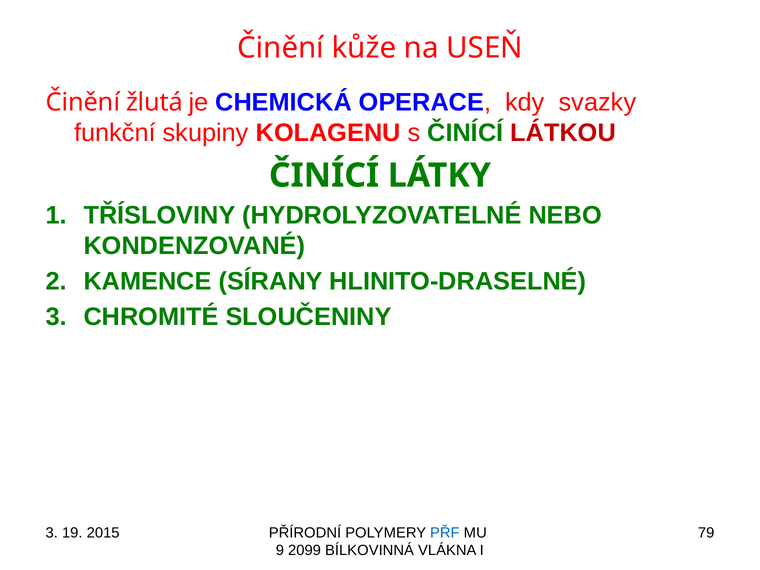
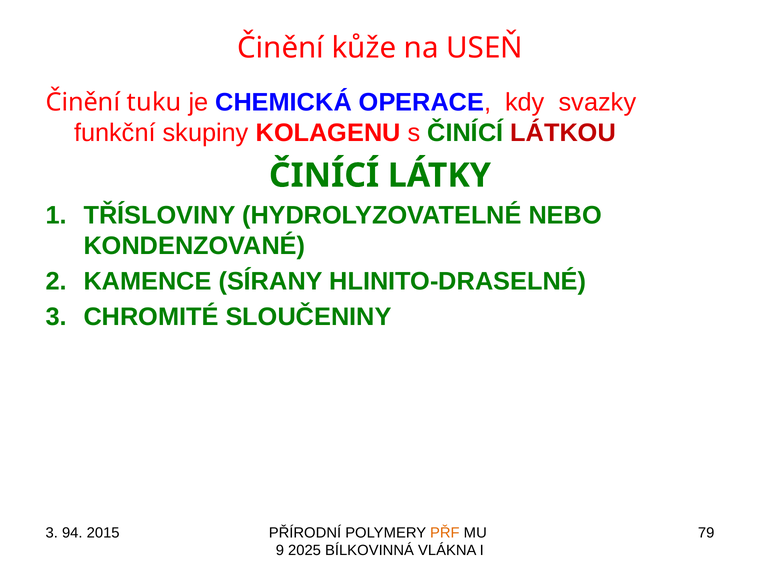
žlutá: žlutá -> tuku (154, 102)
19: 19 -> 94 (72, 533)
PŘF colour: blue -> orange (445, 533)
2099: 2099 -> 2025 (305, 551)
